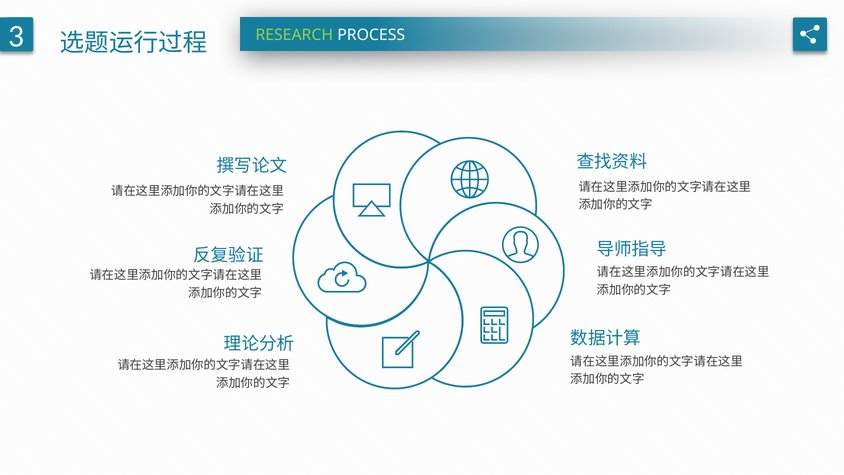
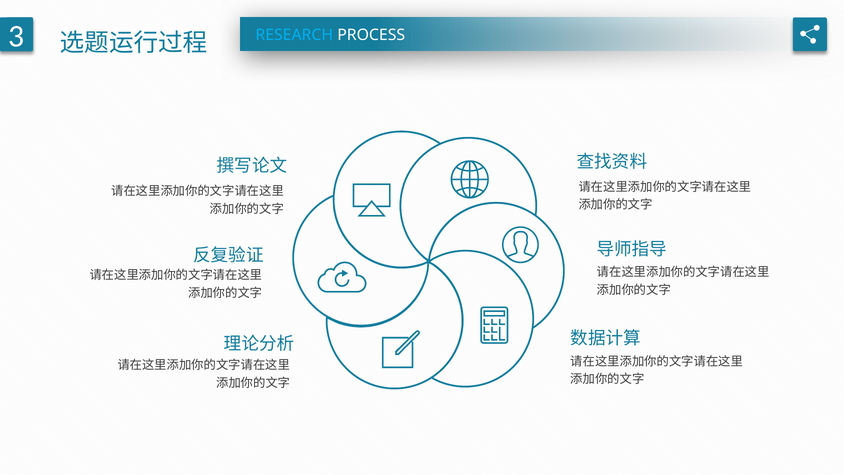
RESEARCH colour: light green -> light blue (294, 35)
